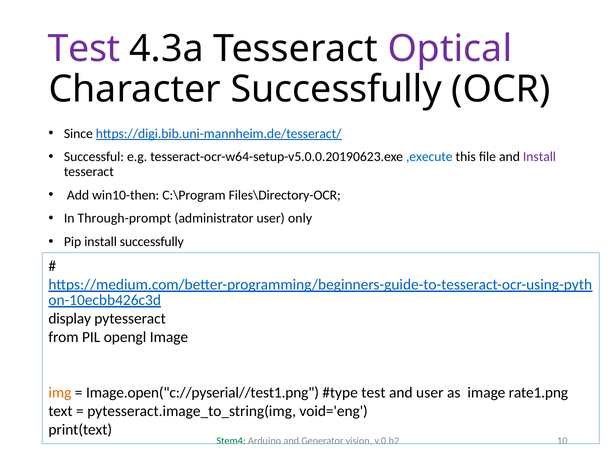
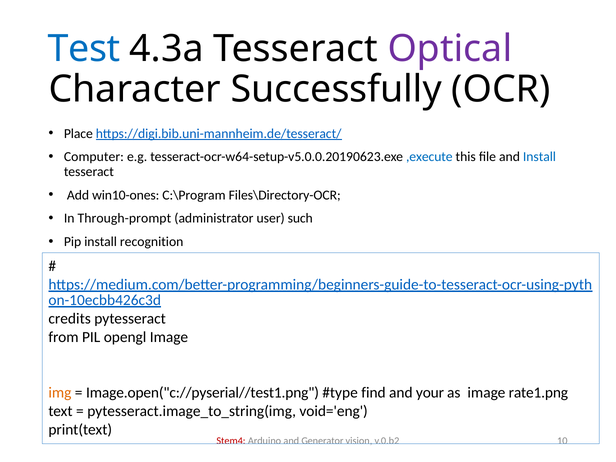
Test colour: purple -> blue (84, 49)
Since: Since -> Place (78, 134)
Successful: Successful -> Computer (94, 157)
Install colour: purple -> blue (539, 157)
win10-then: win10-then -> win10-ones (126, 195)
only: only -> such (300, 218)
install successfully: successfully -> recognition (152, 242)
display: display -> credits (70, 319)
test: test -> find (373, 393)
and user: user -> your (430, 393)
Stem4 colour: green -> red (231, 441)
